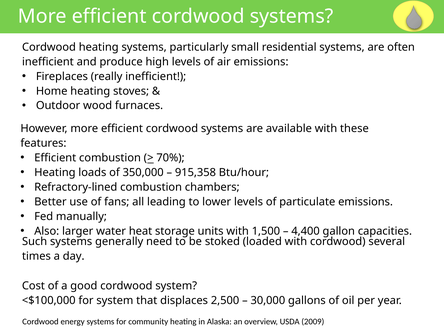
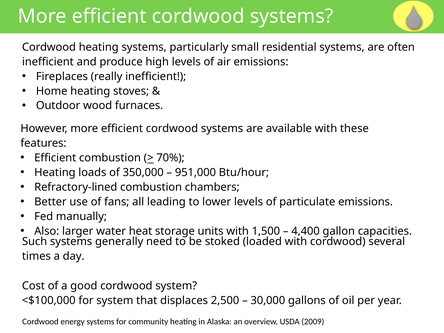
915,358: 915,358 -> 951,000 (195, 173)
